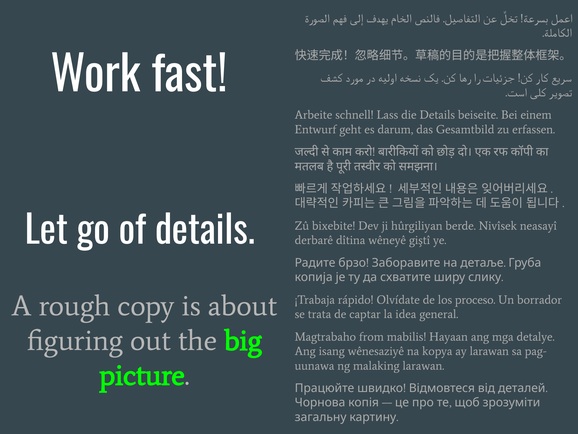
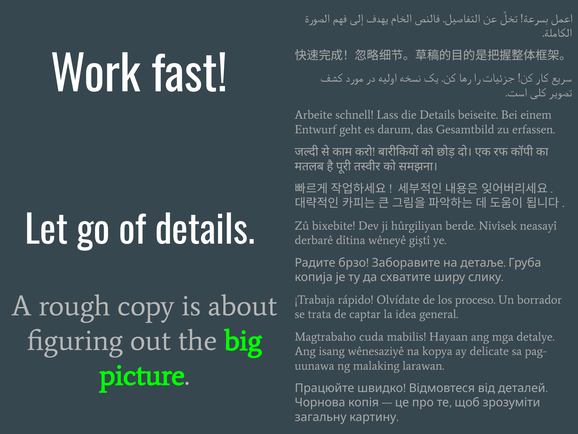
from: from -> cuda (371, 336)
ay larawan: larawan -> delicate (489, 351)
